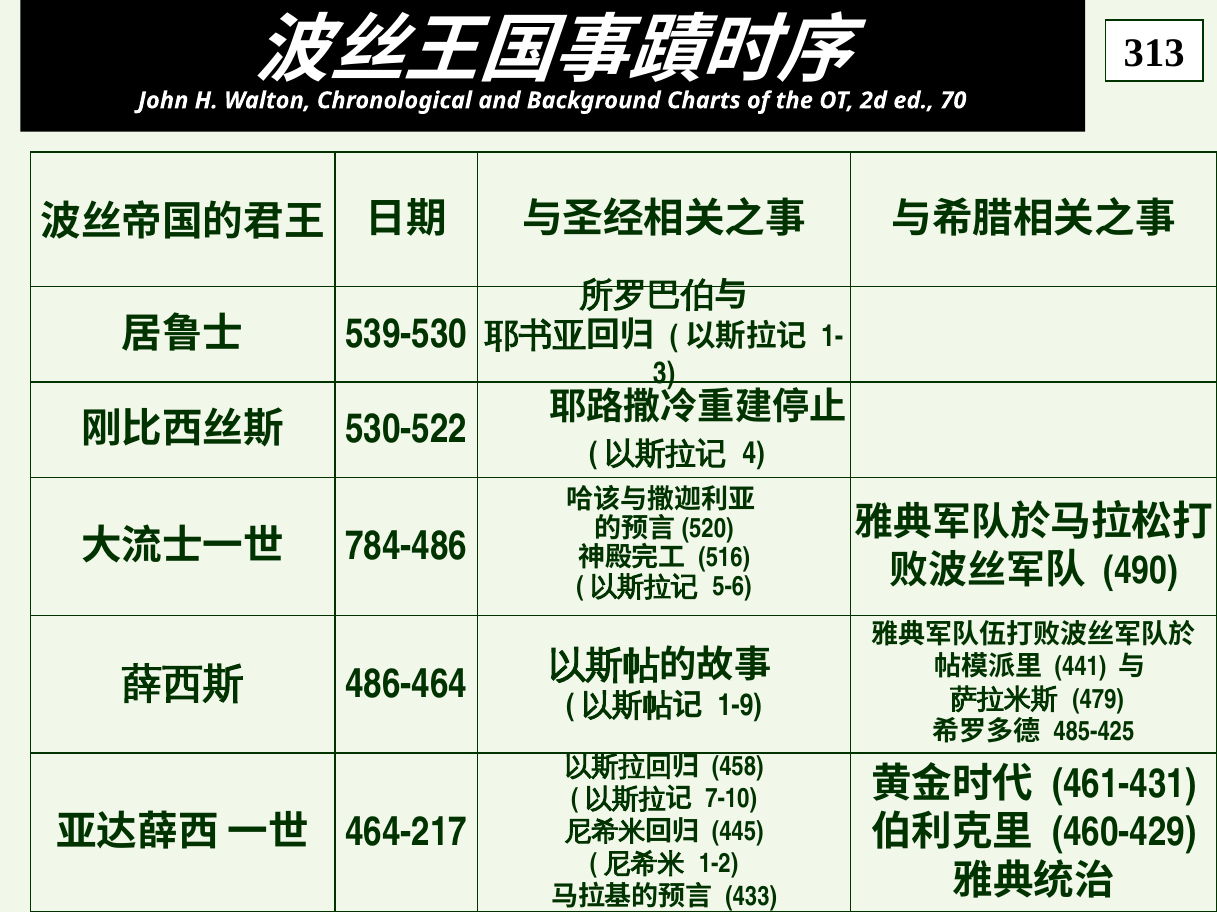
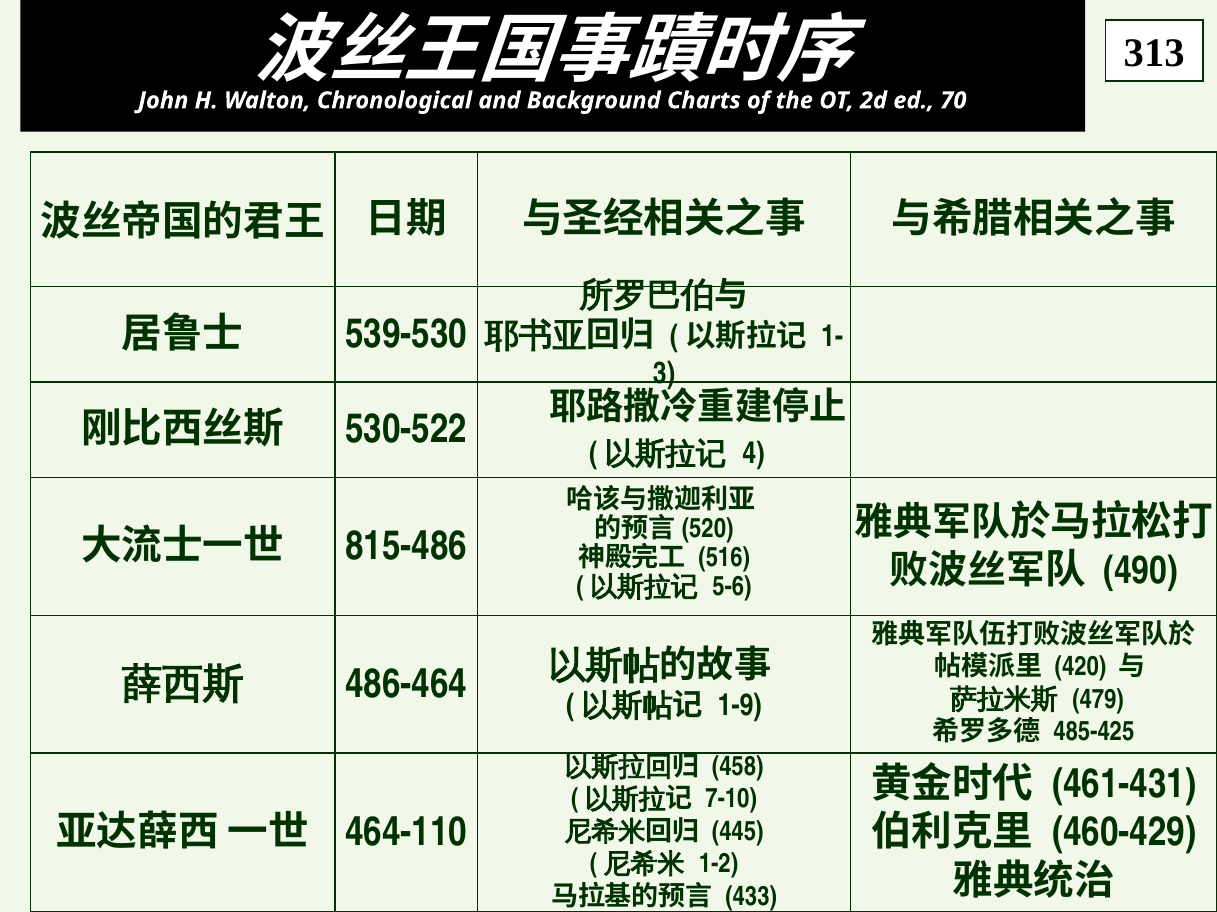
784-486: 784-486 -> 815-486 (406, 547)
441: 441 -> 420 (1080, 667)
464-217: 464-217 -> 464-110 (406, 833)
